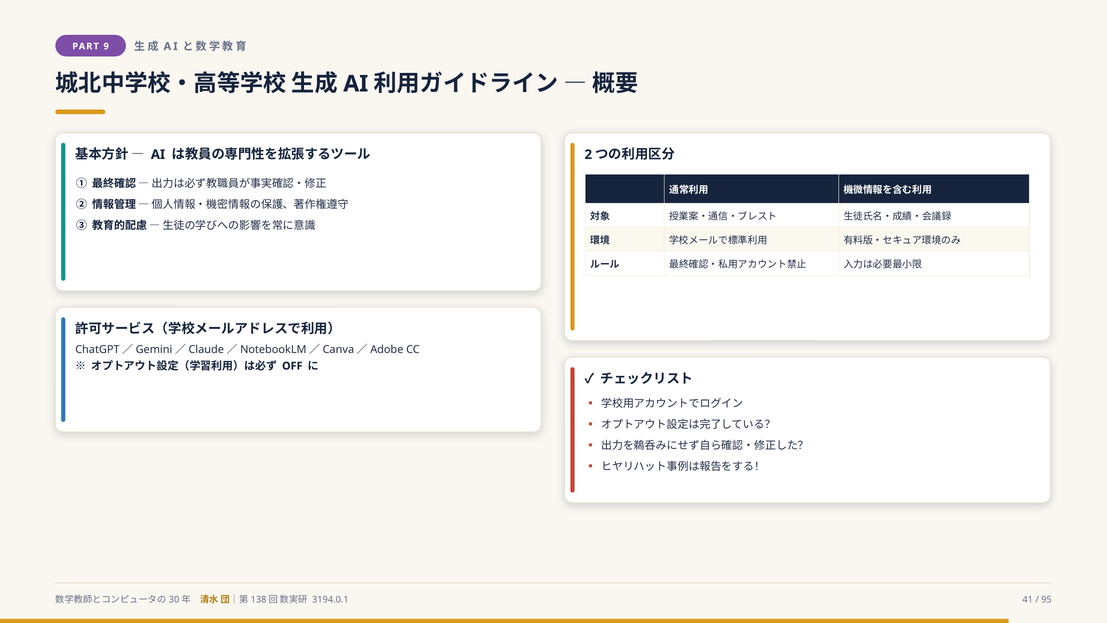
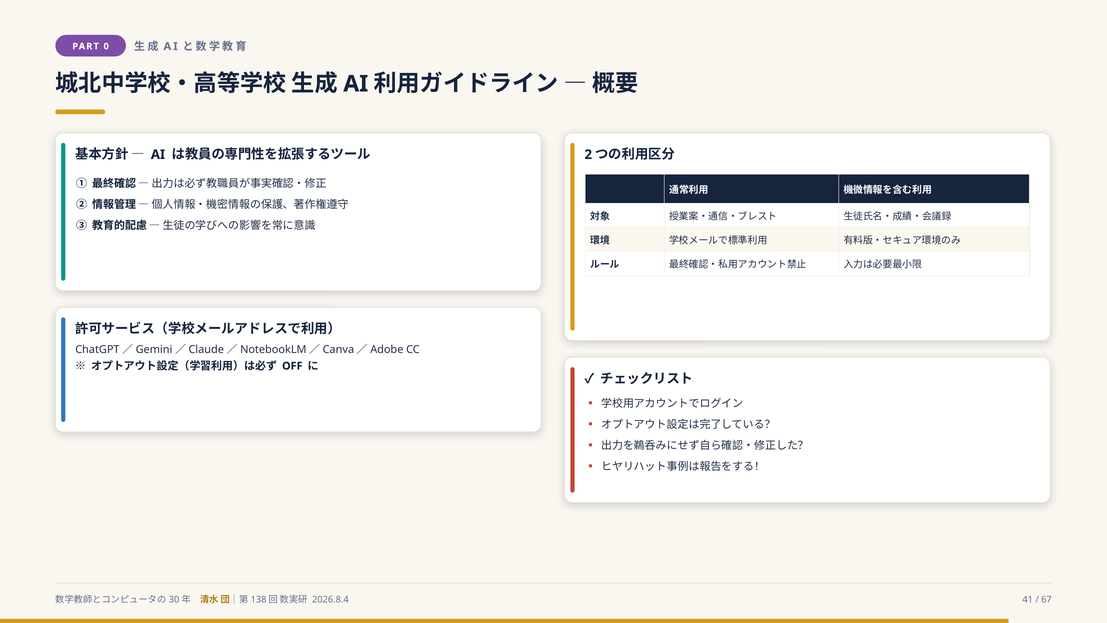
9: 9 -> 0 (106, 46)
3194.0.1: 3194.0.1 -> 2026.8.4 (330, 599)
95: 95 -> 67 (1046, 599)
